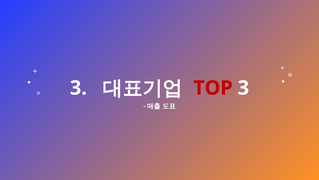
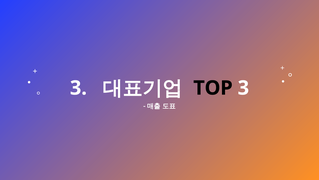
TOP colour: red -> black (213, 88)
